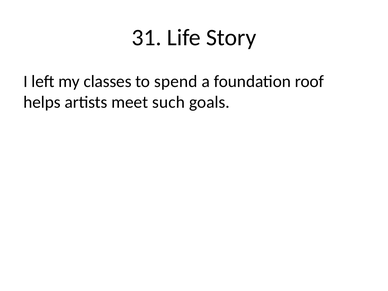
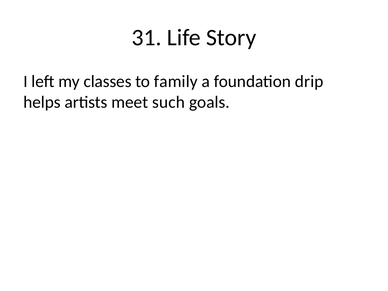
spend: spend -> family (176, 81)
roof: roof -> drip (309, 81)
